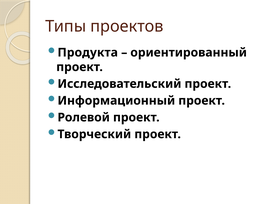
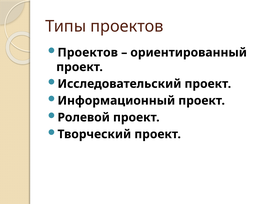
Продукта: Продукта -> Проектов (88, 53)
